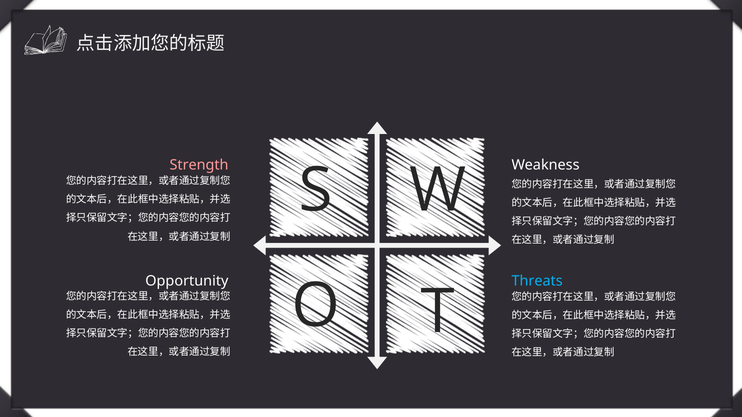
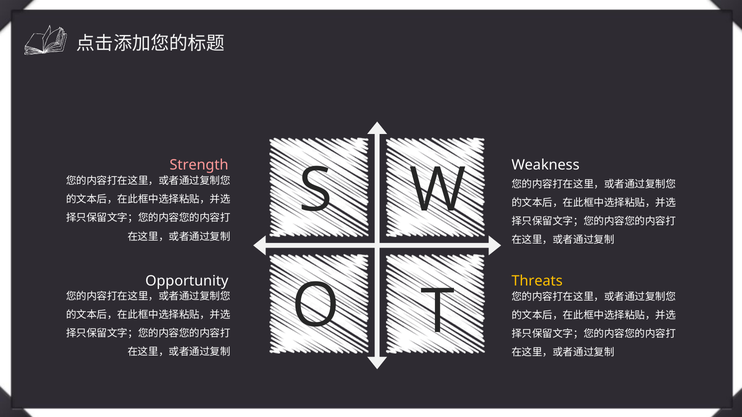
Threats colour: light blue -> yellow (537, 281)
